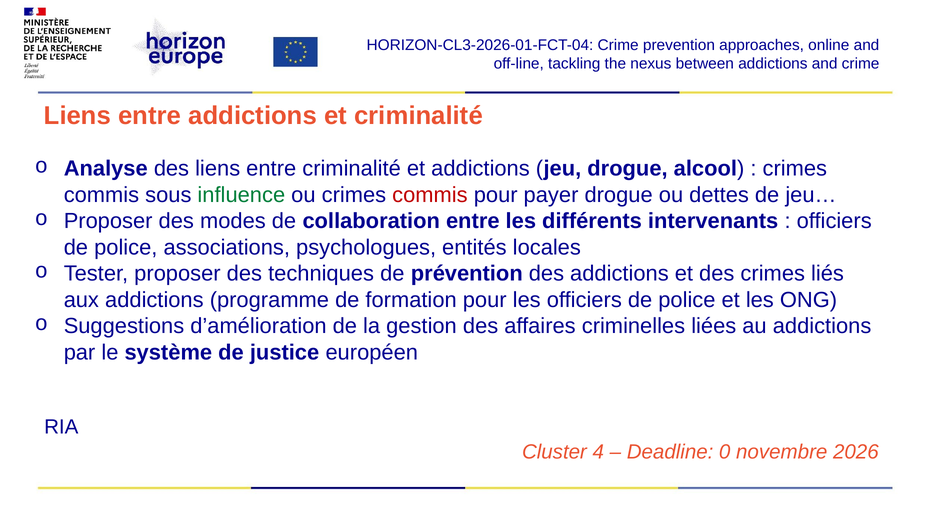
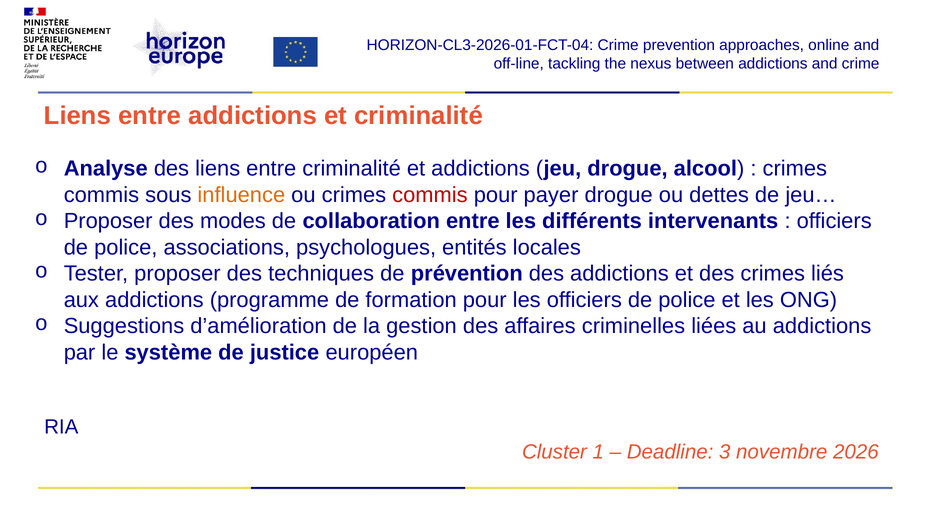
influence colour: green -> orange (241, 195)
4: 4 -> 1 (598, 452)
0: 0 -> 3 (725, 452)
